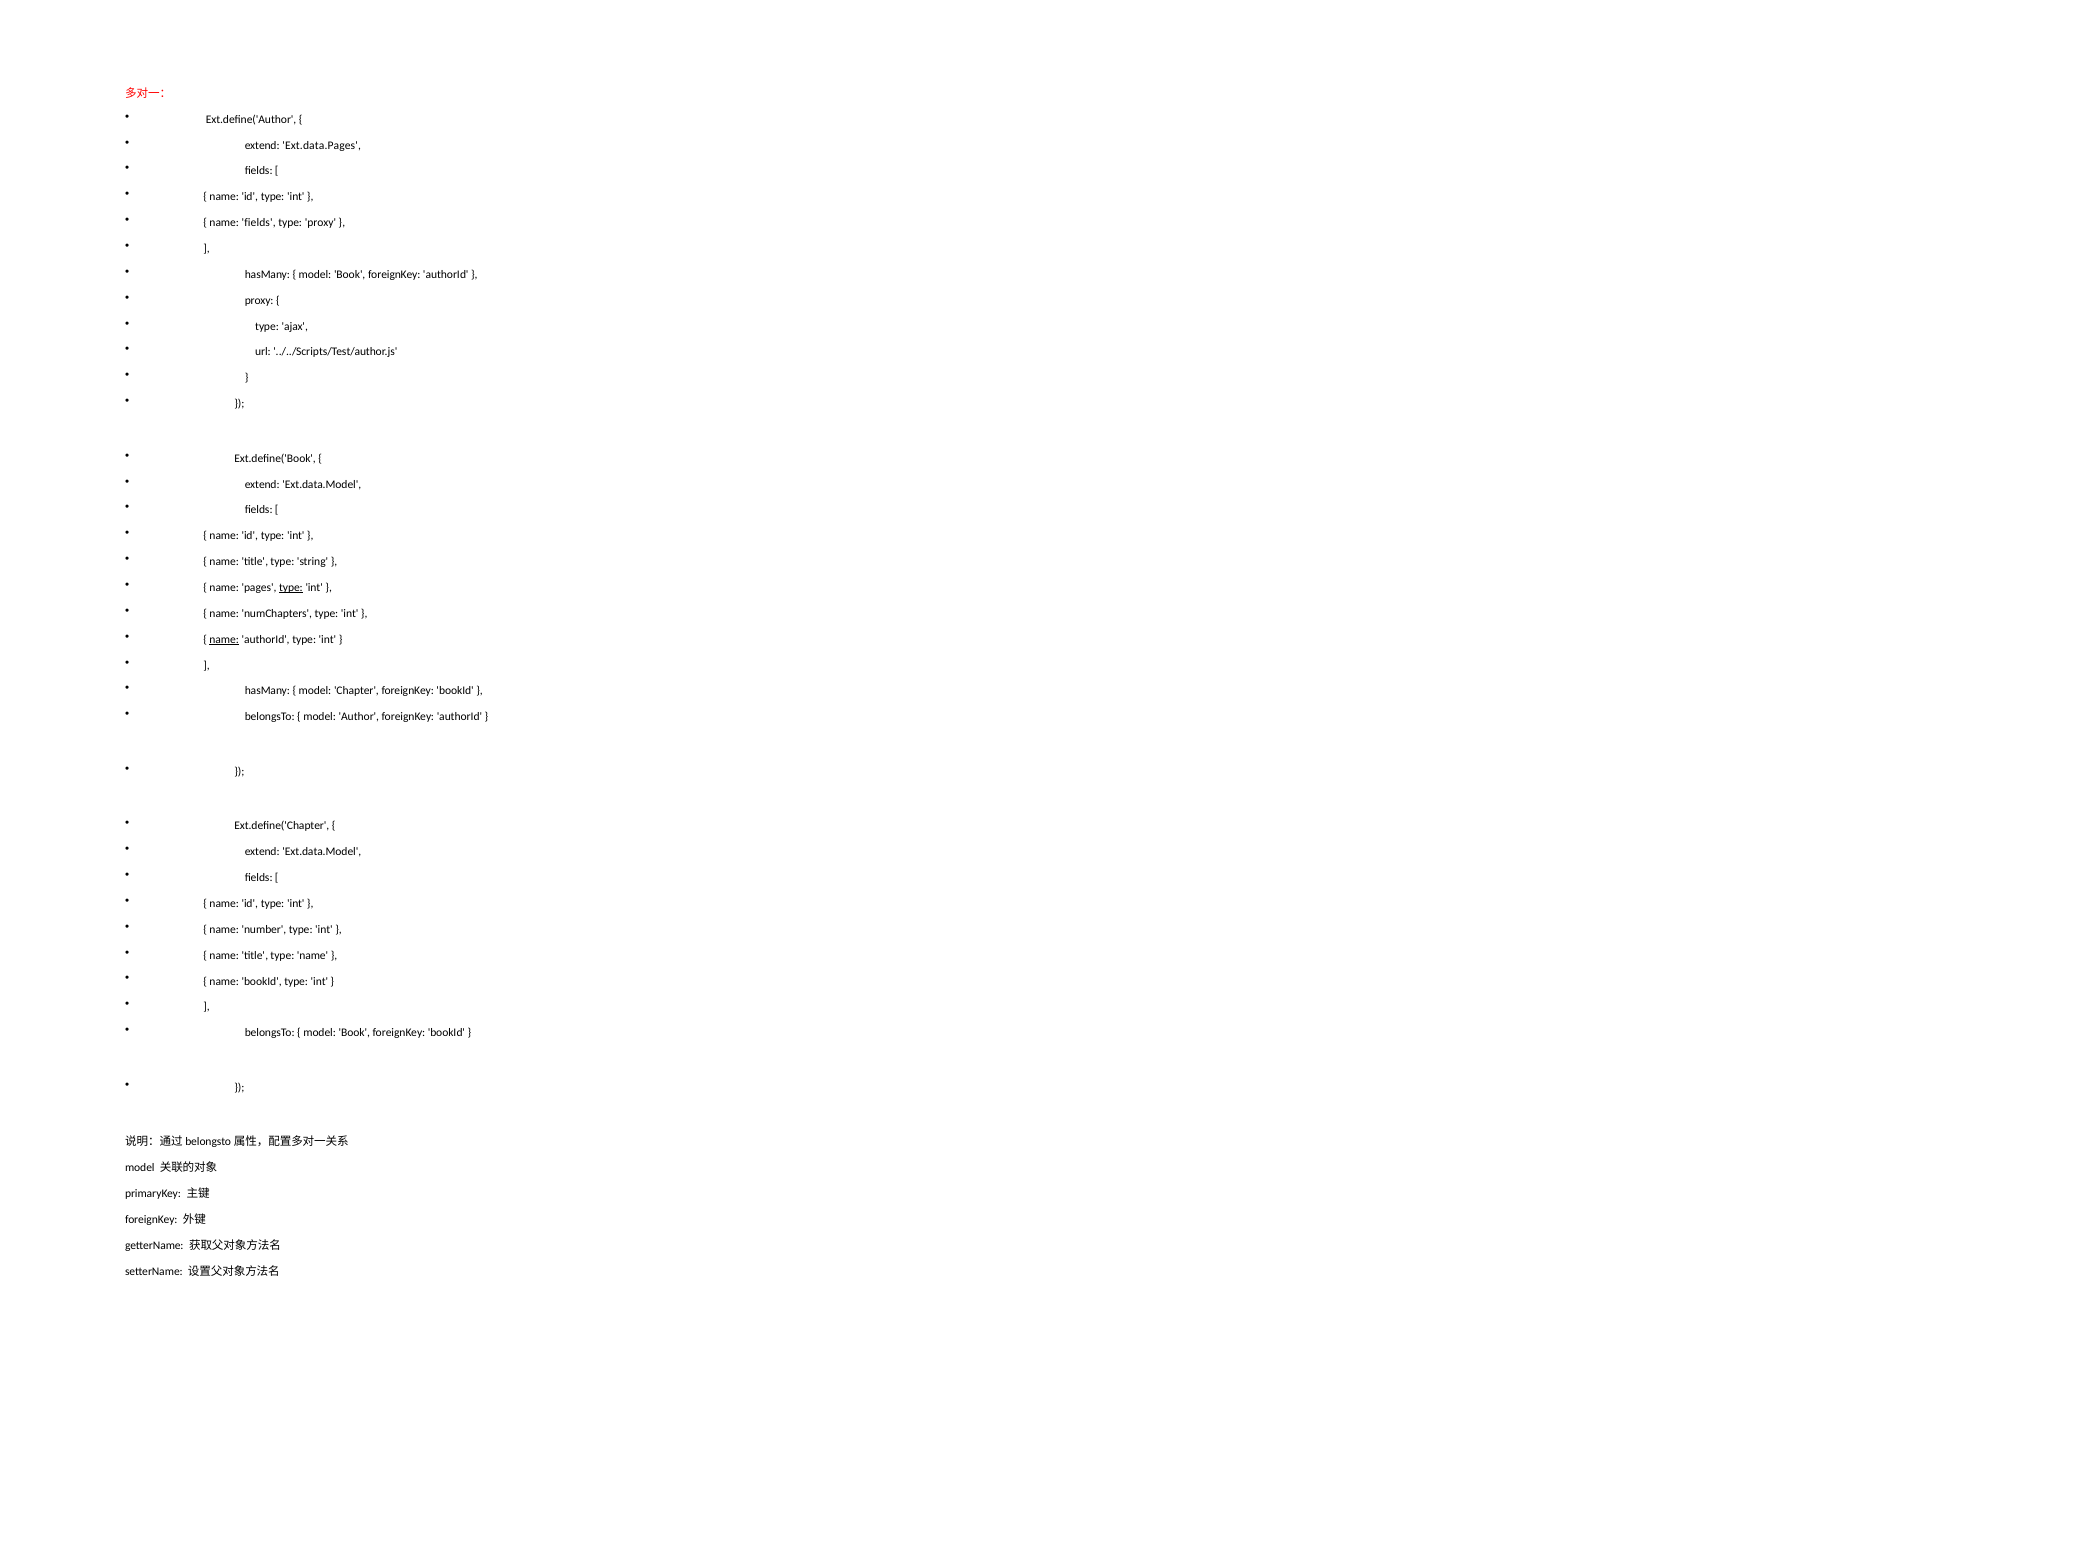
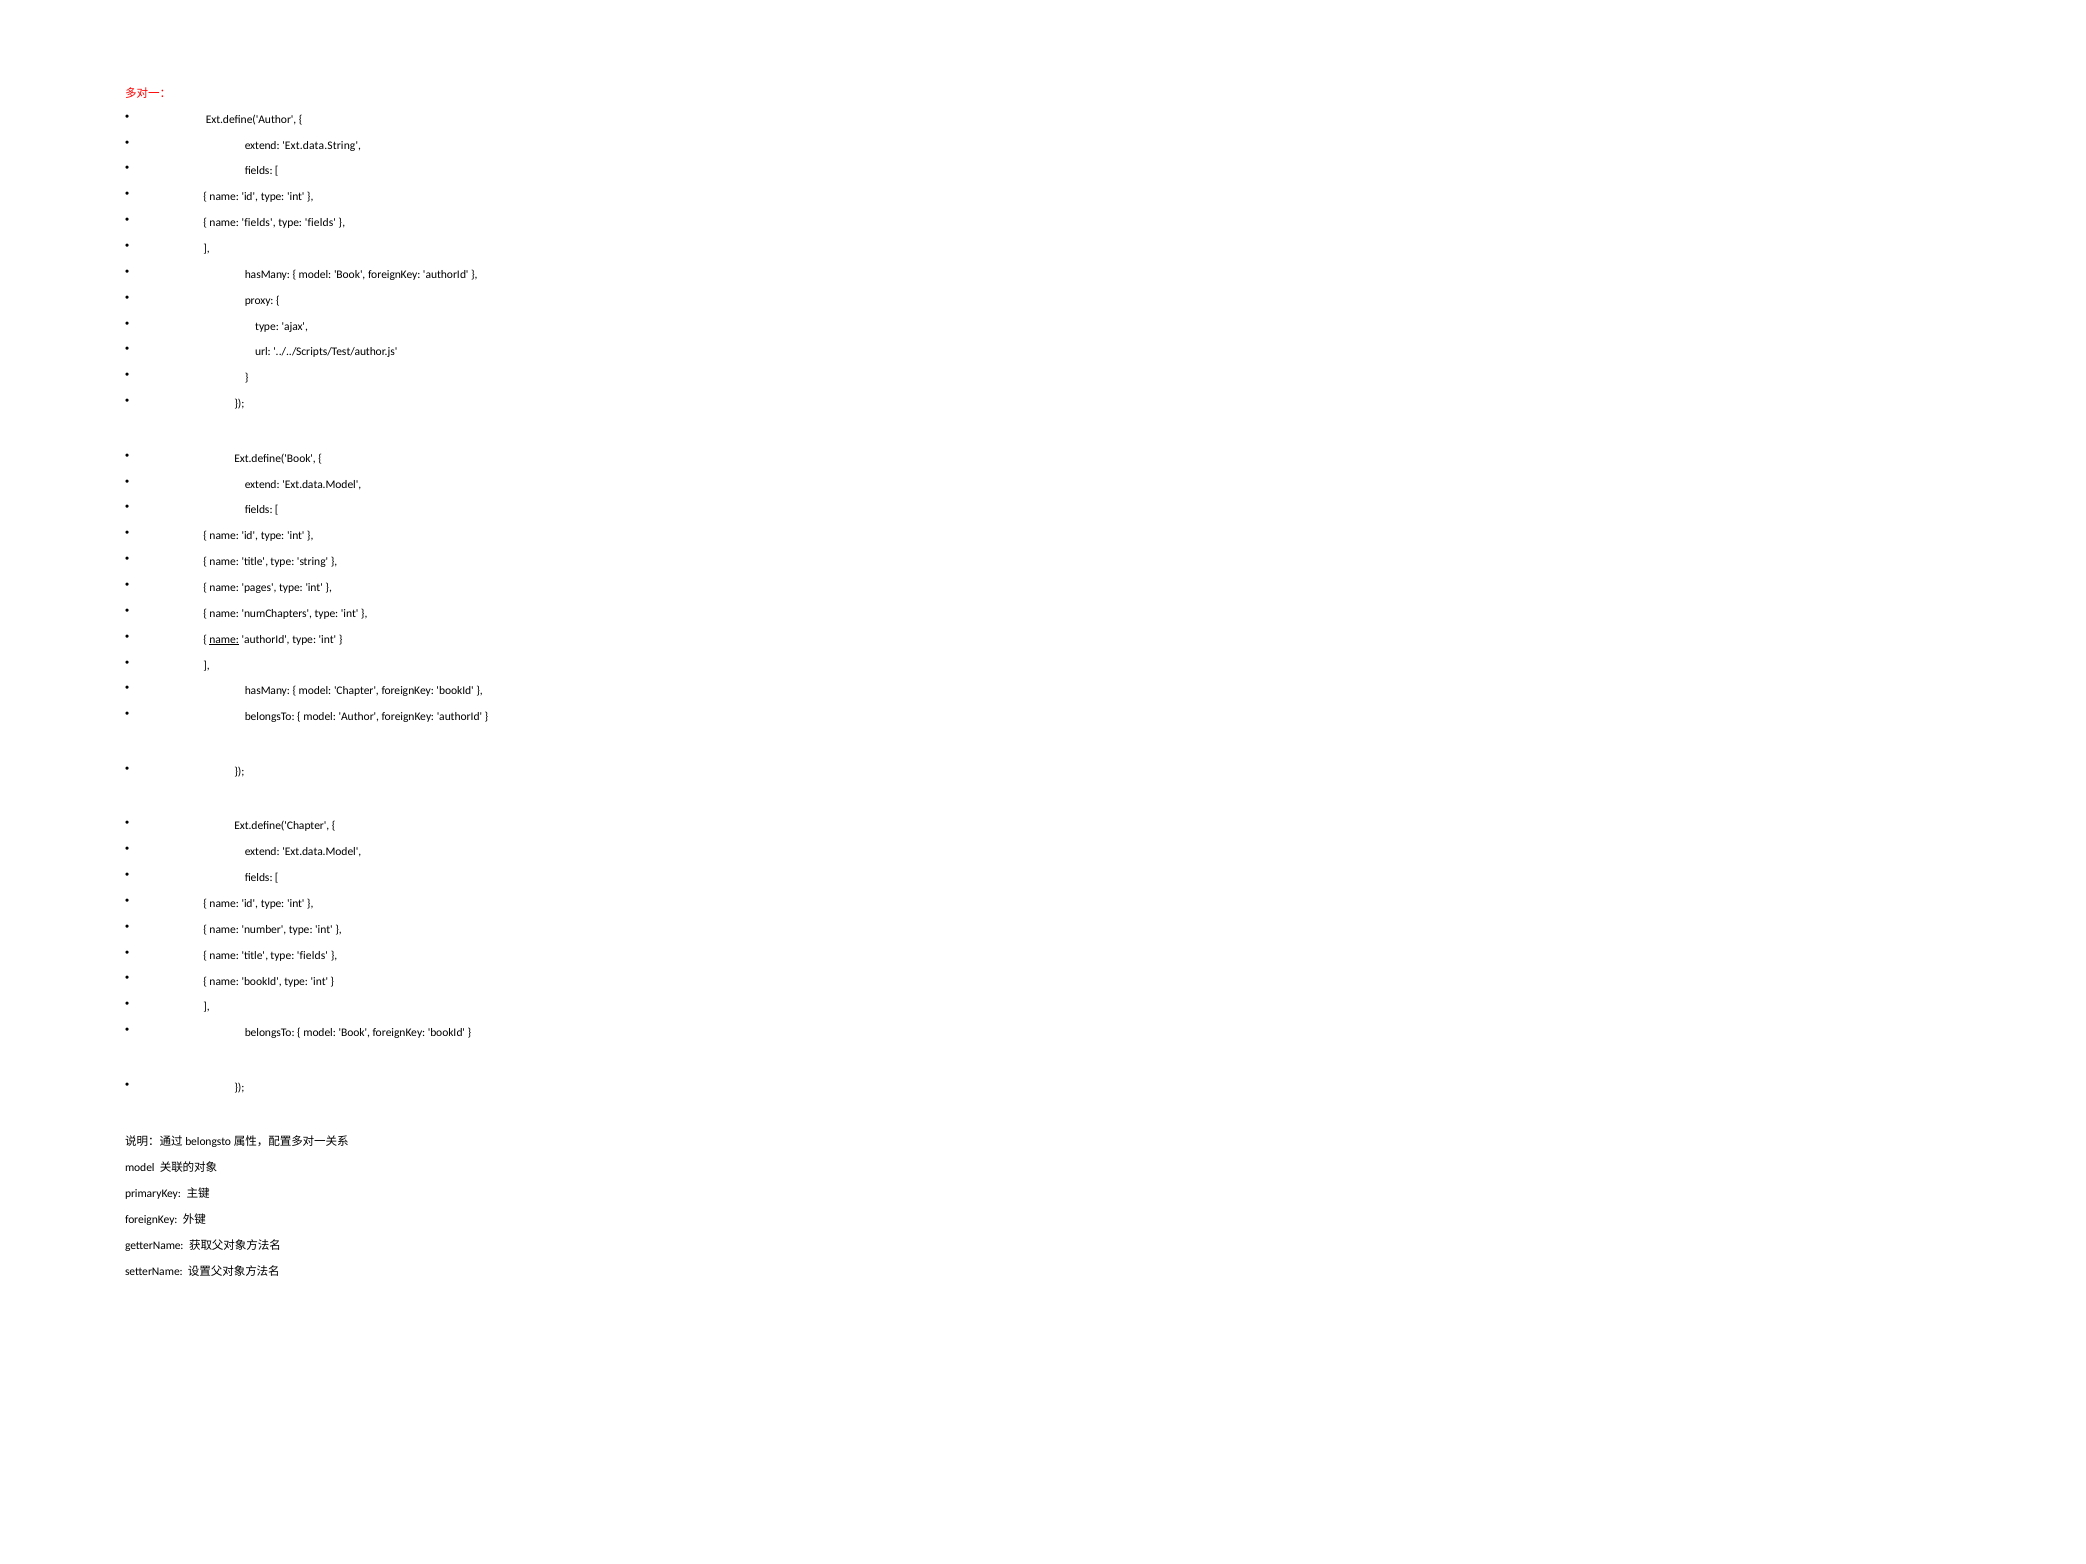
Ext.data.Pages: Ext.data.Pages -> Ext.data.String (322, 145)
proxy: proxy -> fields (320, 223)
type underline: present -> none (291, 588)
title type name: name -> fields (312, 956)
